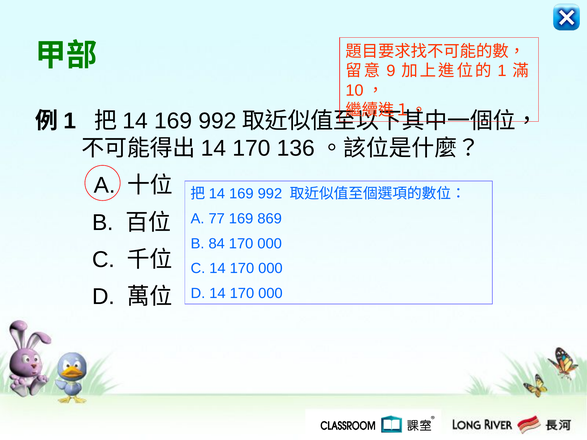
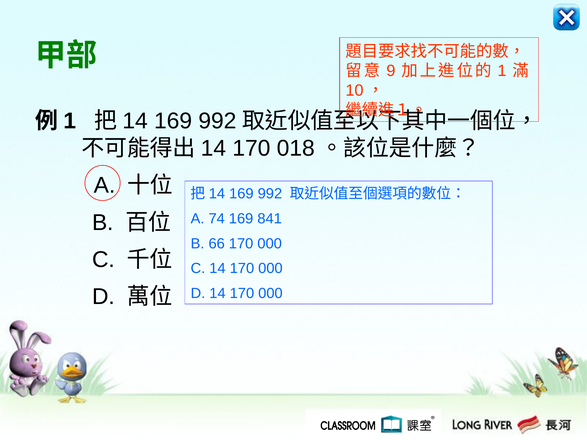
136: 136 -> 018 (296, 148)
77: 77 -> 74 (217, 219)
869: 869 -> 841 (270, 219)
84: 84 -> 66 (217, 244)
